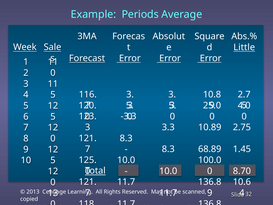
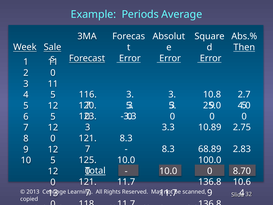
Little: Little -> Then (244, 47)
1.45: 1.45 -> 2.83 (242, 149)
